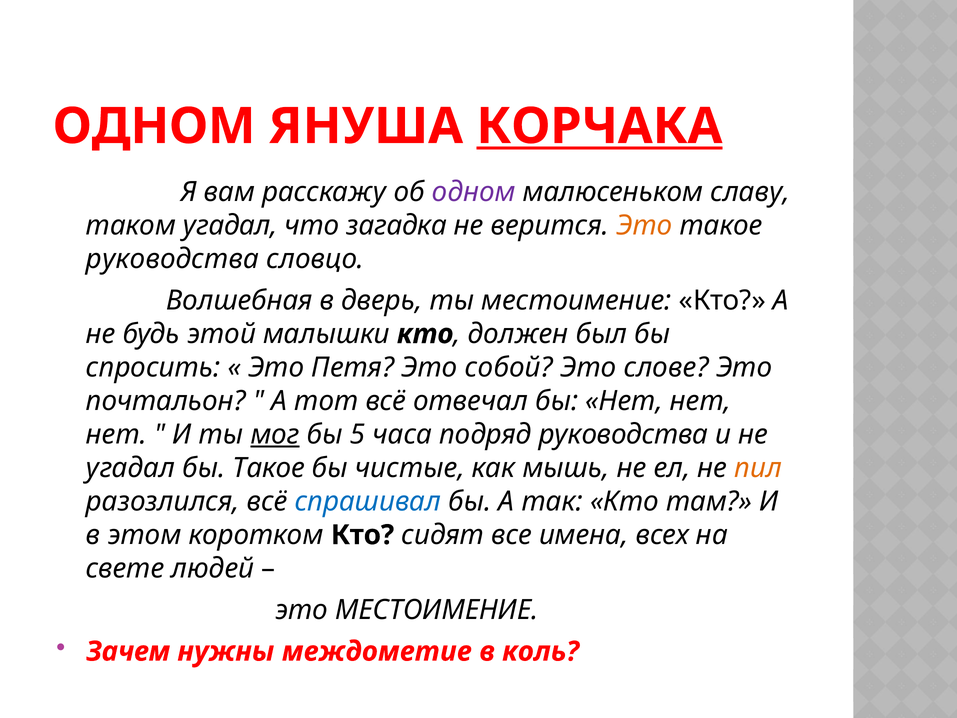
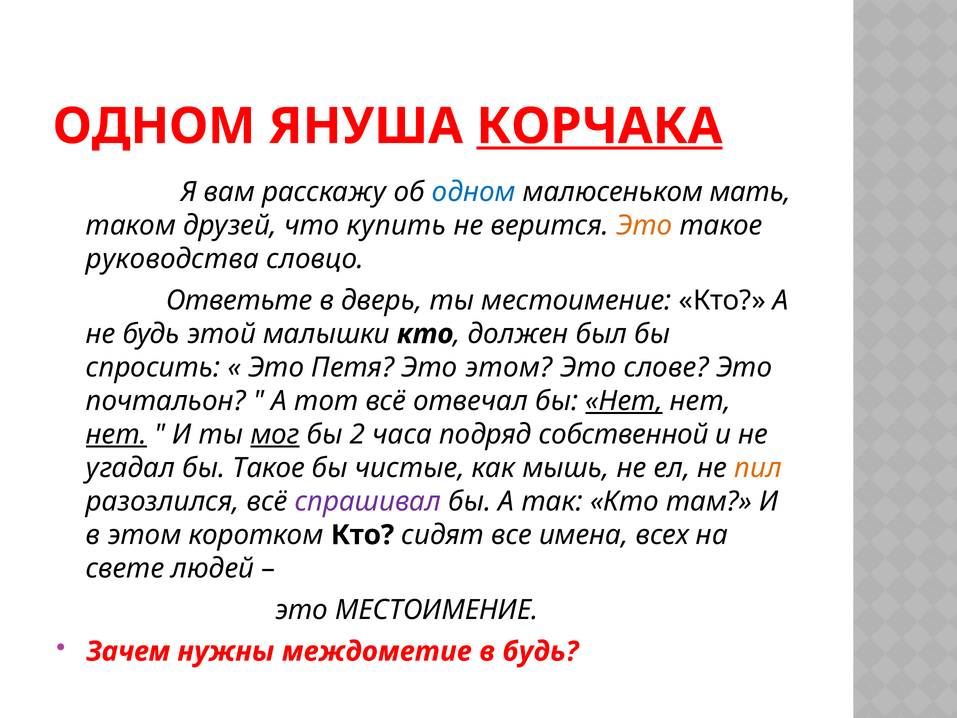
одном colour: purple -> blue (474, 192)
славу: славу -> мать (750, 192)
таком угадал: угадал -> друзей (230, 225)
загадка: загадка -> купить (396, 225)
Волшебная: Волшебная -> Ответьте (239, 300)
Это собой: собой -> этом (509, 367)
Нет underline: none -> present (624, 401)
нет underline: none -> present (116, 434)
5: 5 -> 2 (358, 434)
подряд руководства: руководства -> собственной (624, 434)
спрашивал colour: blue -> purple (368, 501)
в коль: коль -> будь (541, 651)
